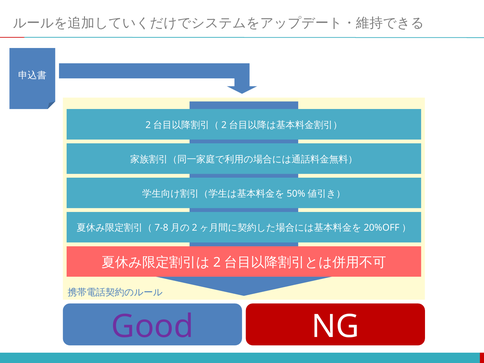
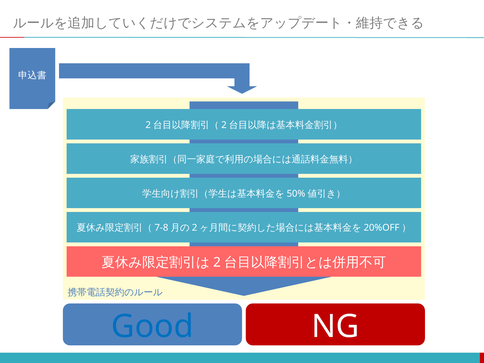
Good colour: purple -> blue (152, 327)
